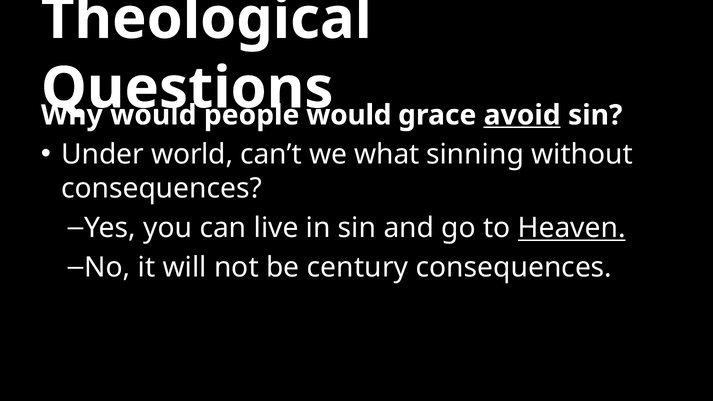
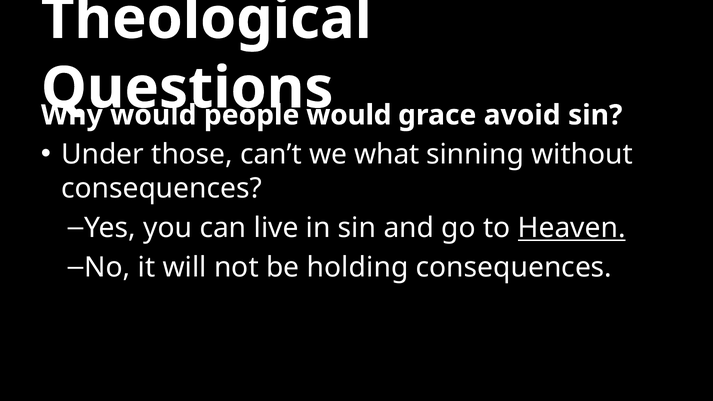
avoid underline: present -> none (522, 115)
world: world -> those (192, 155)
century: century -> holding (358, 268)
